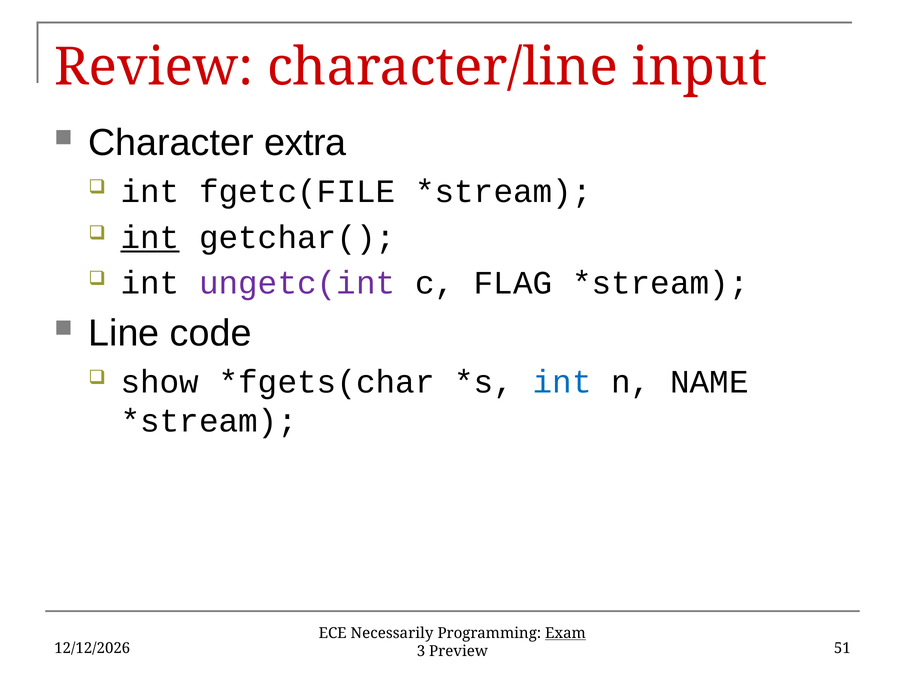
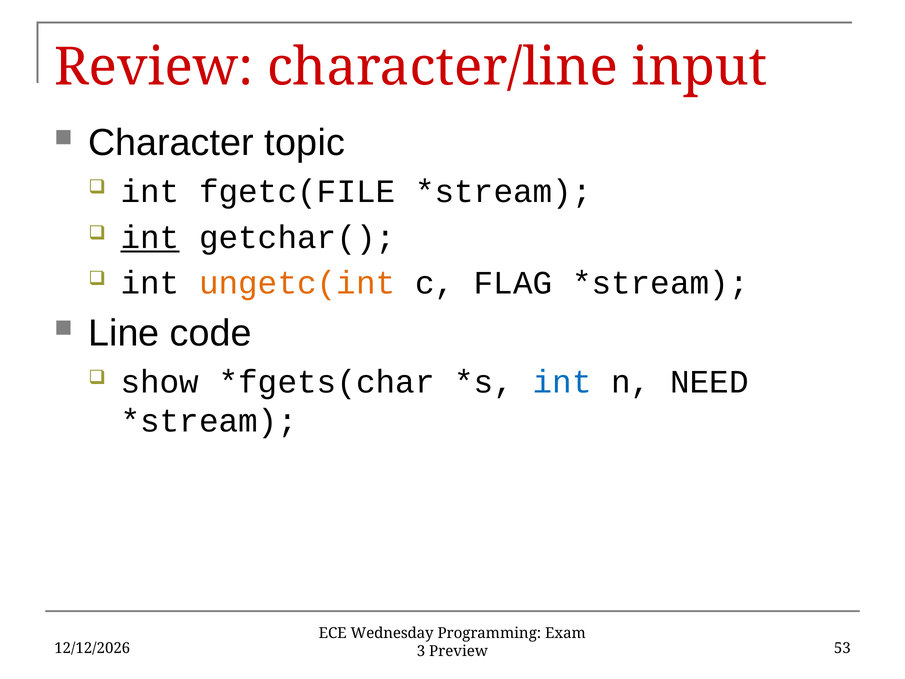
extra: extra -> topic (305, 143)
ungetc(int colour: purple -> orange (297, 283)
NAME: NAME -> NEED (709, 382)
Necessarily: Necessarily -> Wednesday (392, 633)
Exam underline: present -> none (565, 633)
51: 51 -> 53 (842, 648)
